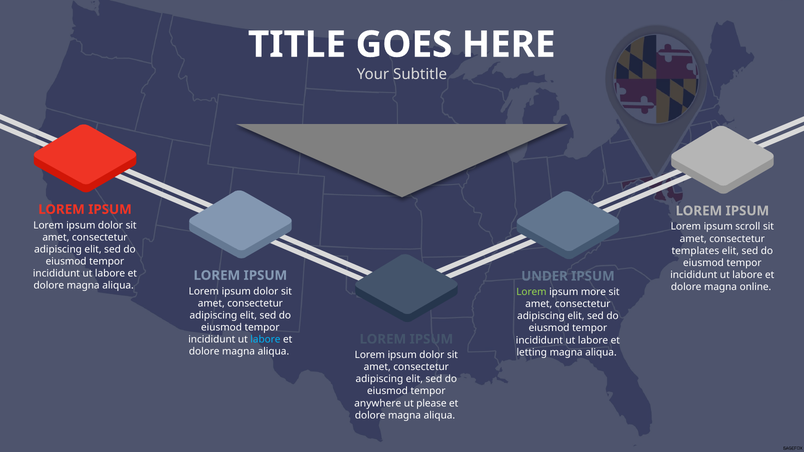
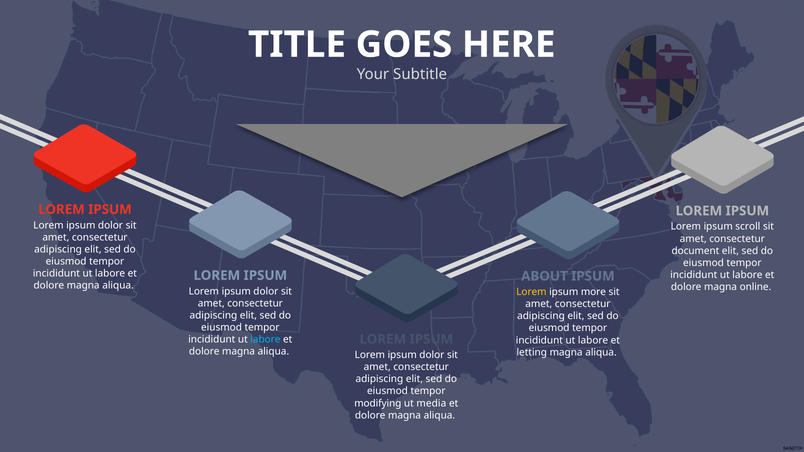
templates: templates -> document (695, 251)
UNDER: UNDER -> ABOUT (544, 276)
Lorem colour: light green -> yellow (531, 292)
anywhere: anywhere -> modifying (378, 403)
please: please -> media (431, 403)
